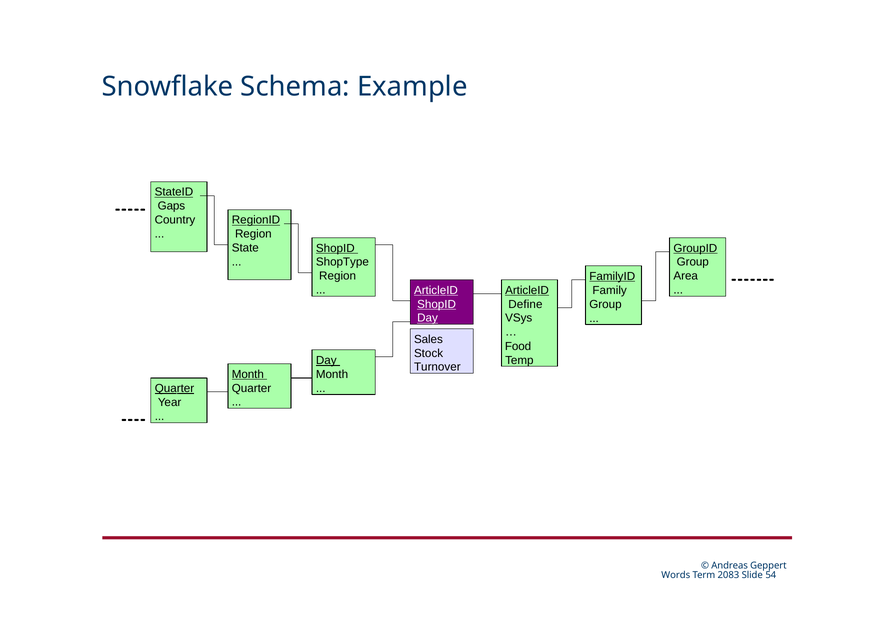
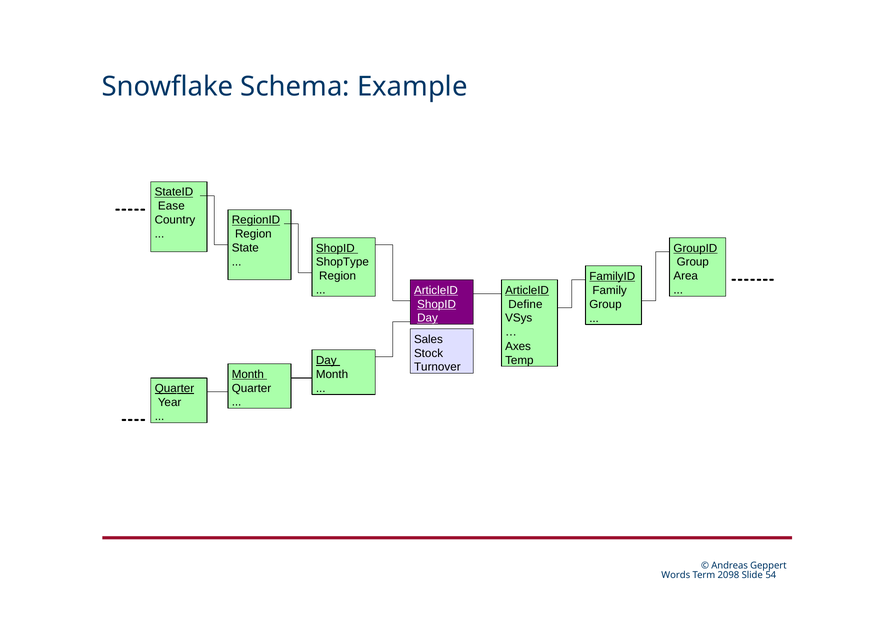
Gaps: Gaps -> Ease (171, 206)
Food: Food -> Axes (518, 346)
2083: 2083 -> 2098 (728, 575)
